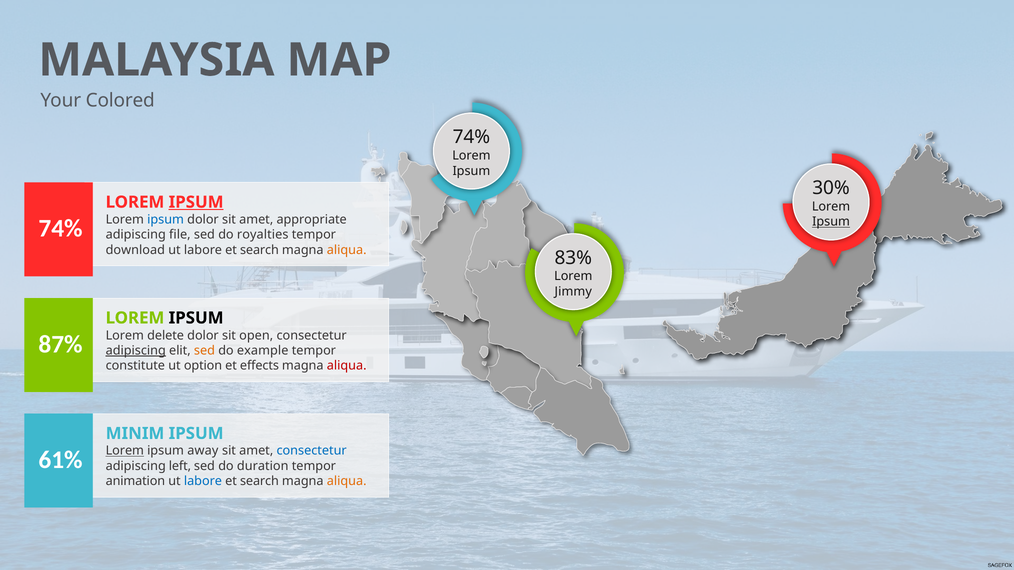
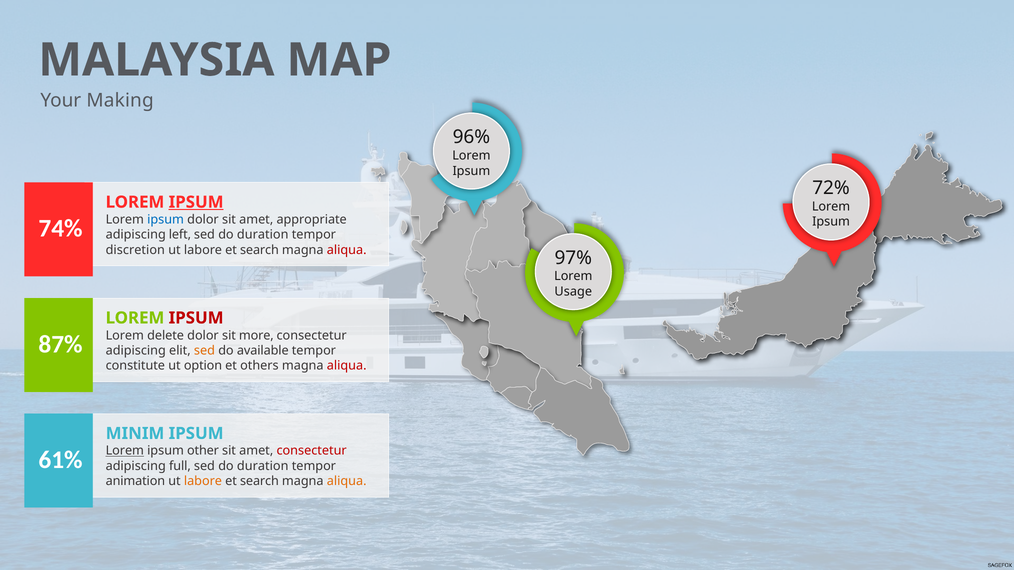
Colored: Colored -> Making (120, 101)
74%: 74% -> 96% (471, 137)
30%: 30% -> 72% (831, 188)
Ipsum underline: present -> none (831, 222)
file: file -> left (180, 235)
royalties: royalties -> duration (263, 235)
download: download -> discretion (135, 250)
aliqua colour: orange -> red (347, 250)
83%: 83% -> 97% (573, 258)
Jimmy: Jimmy -> Usage (573, 292)
IPSUM colour: black -> red (196, 318)
open: open -> more (256, 336)
adipiscing underline: present -> none (136, 351)
example: example -> available (263, 351)
effects: effects -> others (259, 366)
away: away -> other (203, 451)
consectetur colour: blue -> red (312, 451)
left: left -> full (180, 466)
labore colour: blue -> orange (203, 482)
